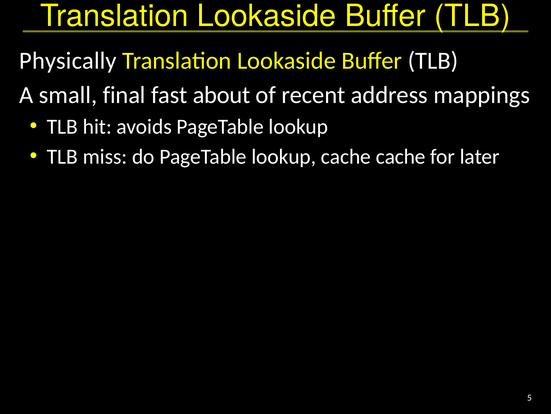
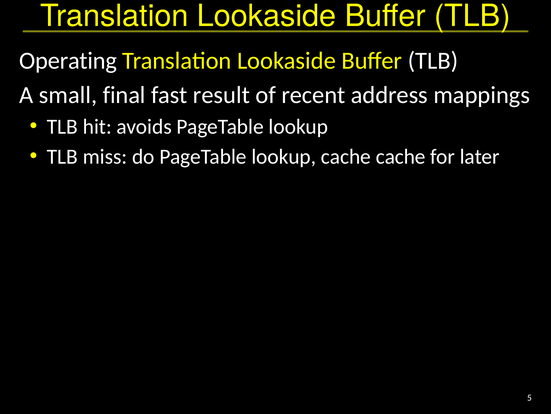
Physically: Physically -> Operating (68, 60)
about: about -> result (221, 95)
